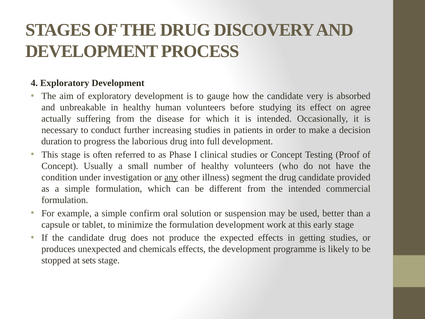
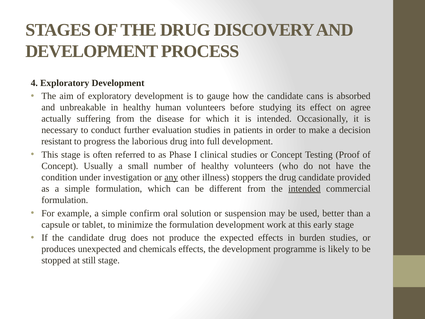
very: very -> cans (315, 96)
increasing: increasing -> evaluation (172, 130)
duration: duration -> resistant (57, 141)
segment: segment -> stoppers (247, 177)
intended underline: none -> present (304, 189)
getting: getting -> burden (312, 238)
sets: sets -> still (89, 260)
